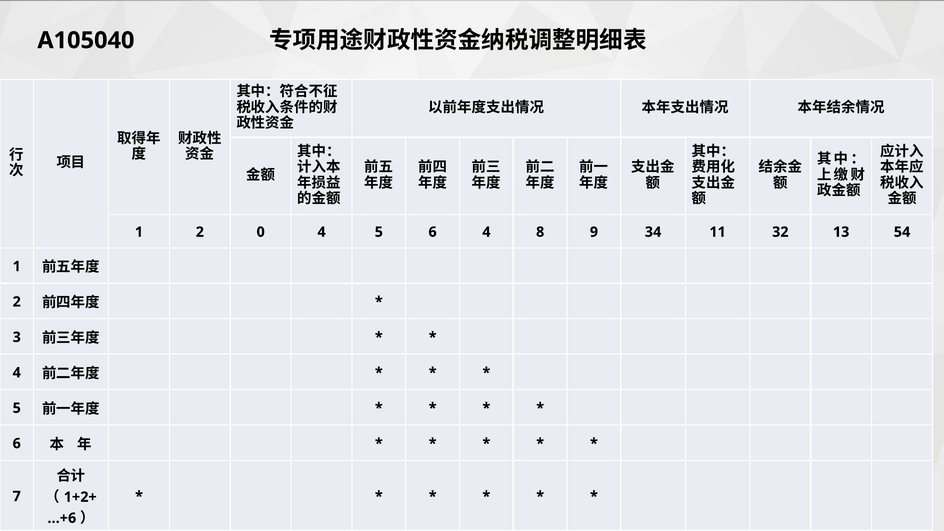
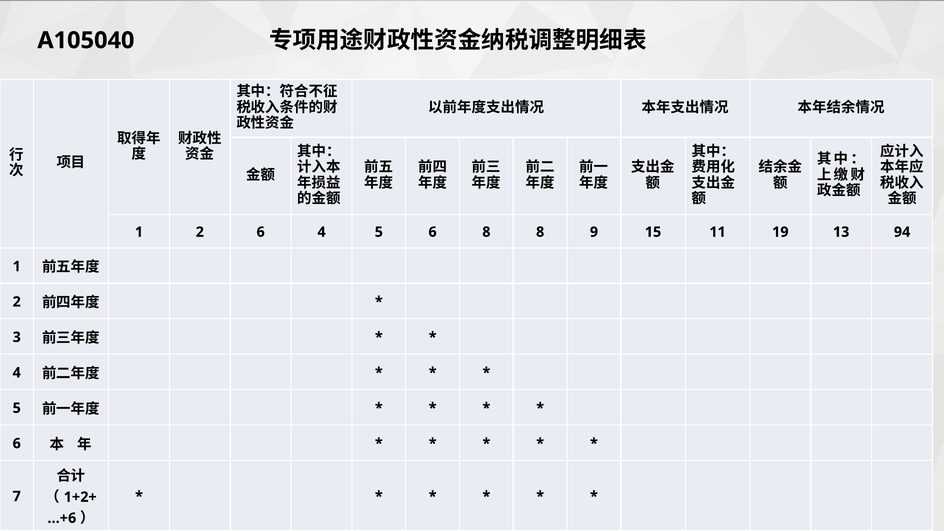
2 0: 0 -> 6 (261, 232)
6 4: 4 -> 8 (486, 232)
34: 34 -> 15 (653, 232)
32: 32 -> 19 (780, 232)
54: 54 -> 94 (902, 232)
